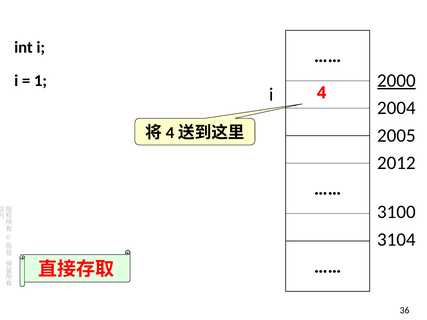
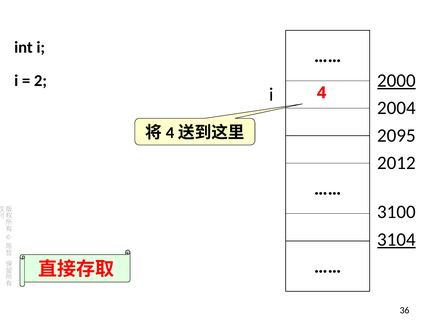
1: 1 -> 2 (40, 81)
2005: 2005 -> 2095 (396, 136)
3104 underline: none -> present (396, 240)
